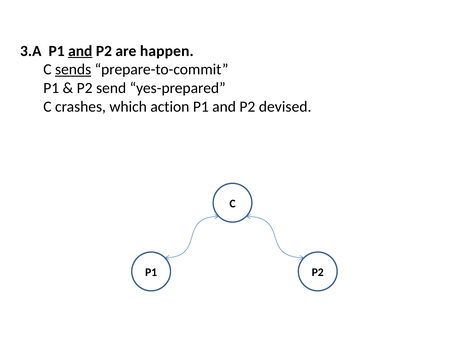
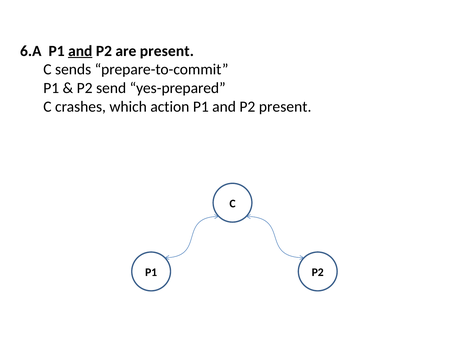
3.A: 3.A -> 6.A (31, 51)
are happen: happen -> present (167, 51)
sends underline: present -> none (73, 69)
P2 devised: devised -> present (285, 107)
